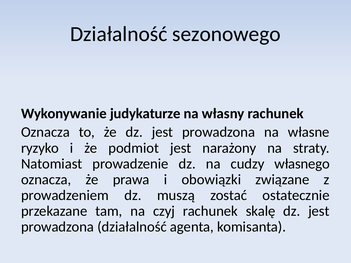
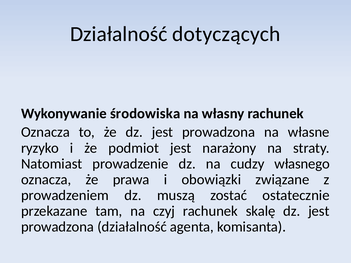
sezonowego: sezonowego -> dotyczących (226, 34)
judykaturze: judykaturze -> środowiska (145, 114)
